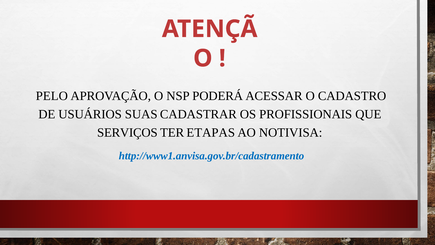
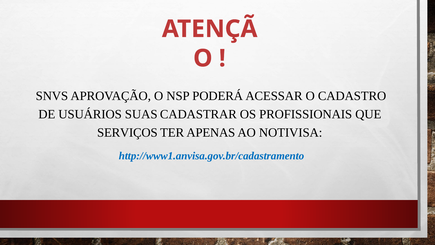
PELO: PELO -> SNVS (52, 96)
ETAPAS: ETAPAS -> APENAS (211, 132)
